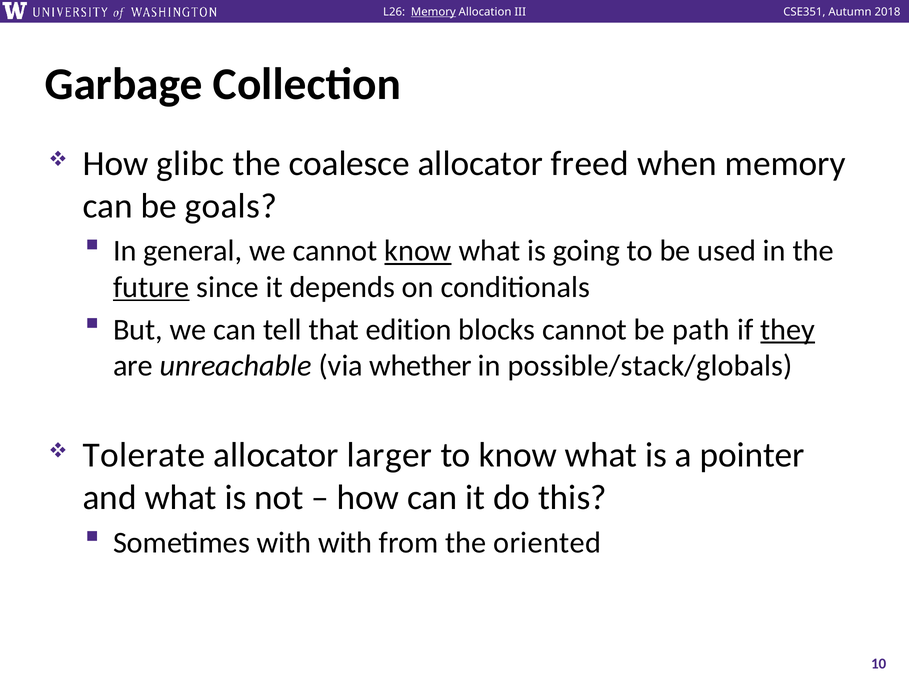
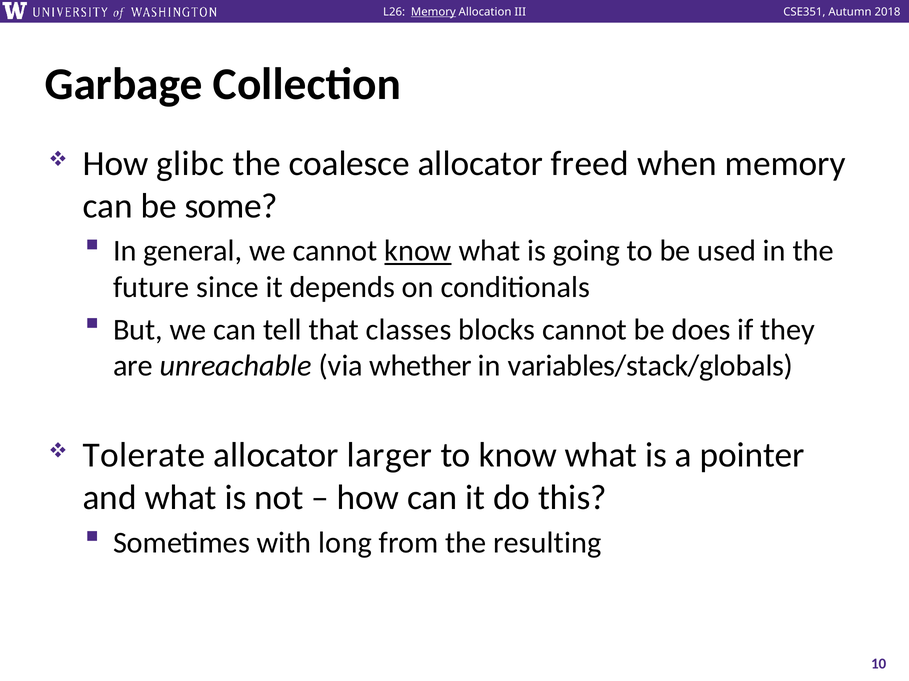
goals: goals -> some (231, 206)
future underline: present -> none (151, 288)
edition: edition -> classes (409, 330)
path: path -> does (701, 330)
they underline: present -> none (788, 330)
possible/stack/globals: possible/stack/globals -> variables/stack/globals (650, 366)
with with: with -> long (345, 543)
oriented: oriented -> resulting (547, 543)
